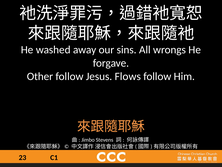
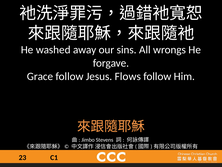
Other: Other -> Grace (40, 76)
